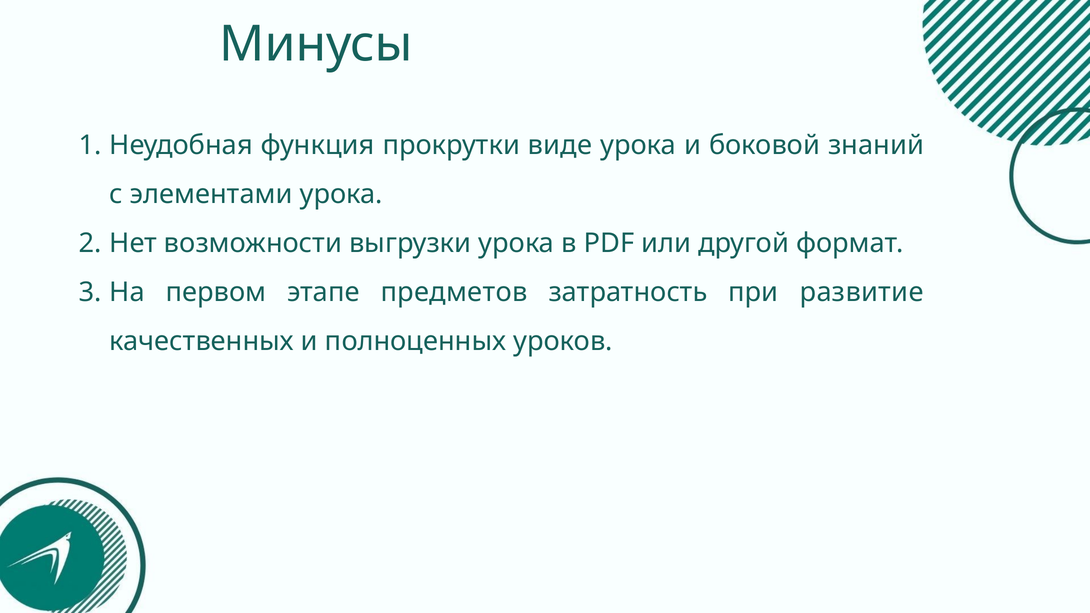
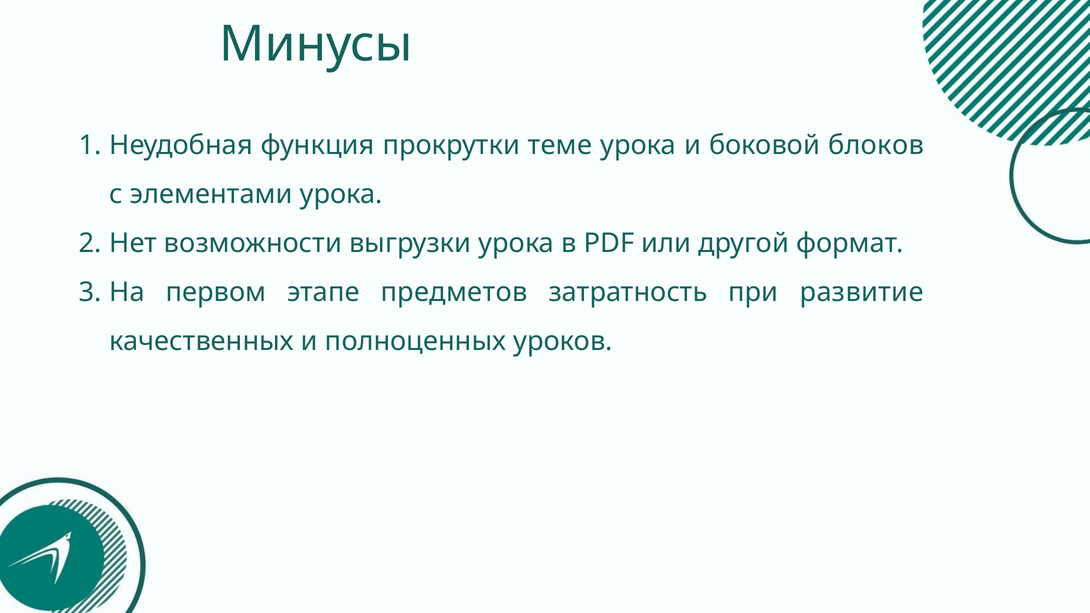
виде: виде -> теме (560, 145)
знаний: знаний -> блоков (876, 145)
